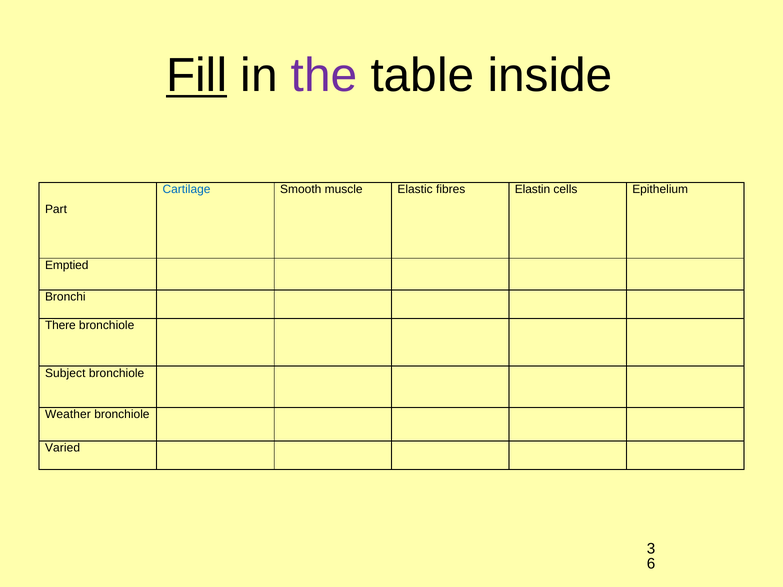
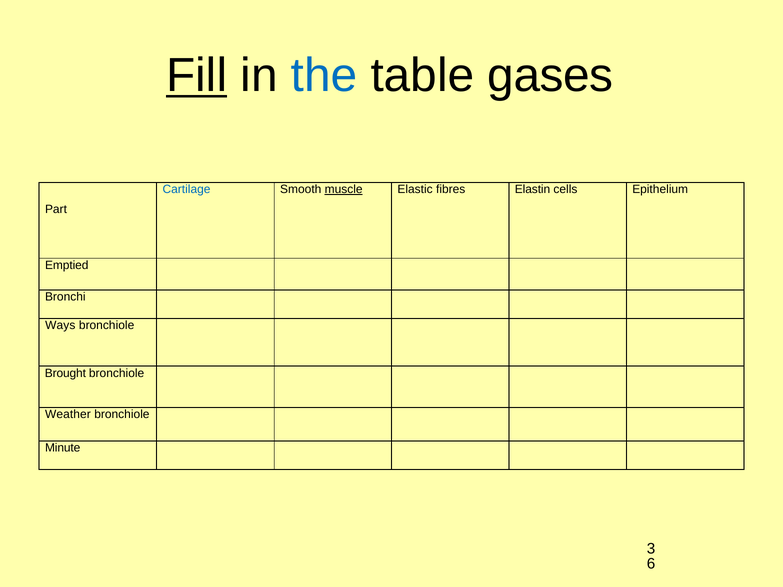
the colour: purple -> blue (324, 76)
inside: inside -> gases (550, 76)
muscle underline: none -> present (344, 190)
There: There -> Ways (60, 325)
Subject: Subject -> Brought (65, 373)
Varied: Varied -> Minute (63, 448)
